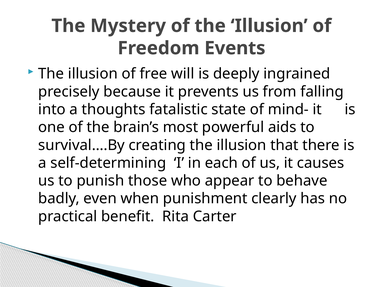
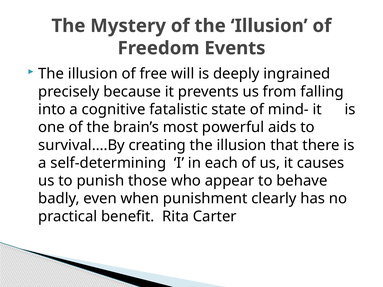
thoughts: thoughts -> cognitive (114, 110)
